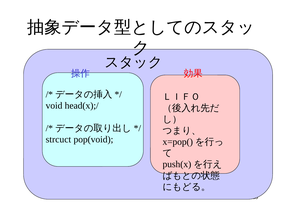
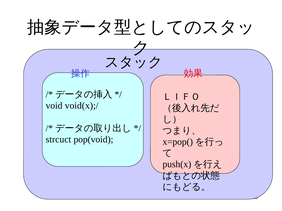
head(x);/: head(x);/ -> void(x);/ (82, 106)
